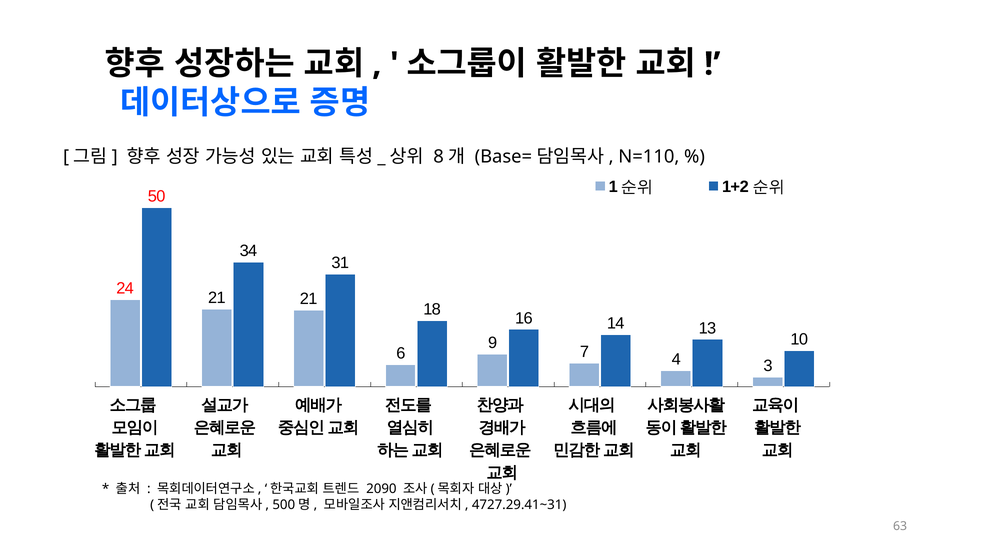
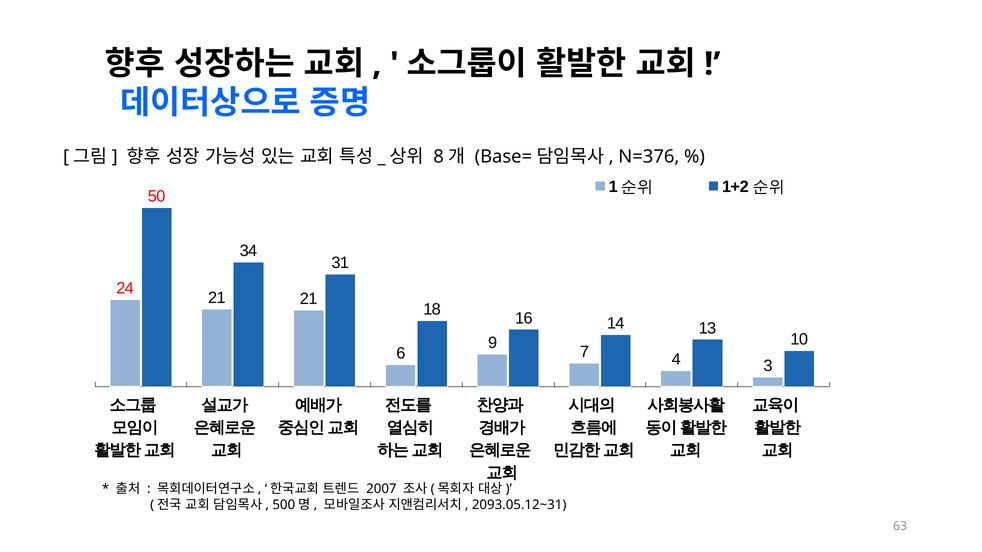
N=110: N=110 -> N=376 (649, 157)
2090: 2090 -> 2007 (381, 489)
4727.29.41~31: 4727.29.41~31 -> 2093.05.12~31 (519, 505)
